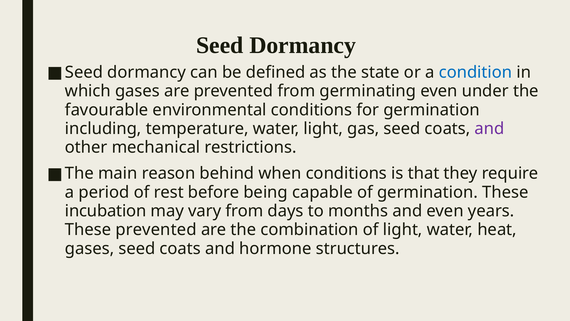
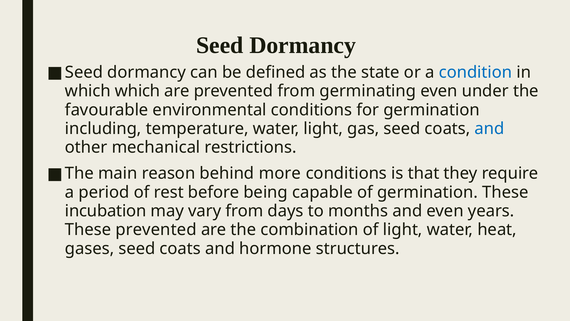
which gases: gases -> which (138, 91)
and colour: purple -> blue (490, 129)
when: when -> more (280, 173)
